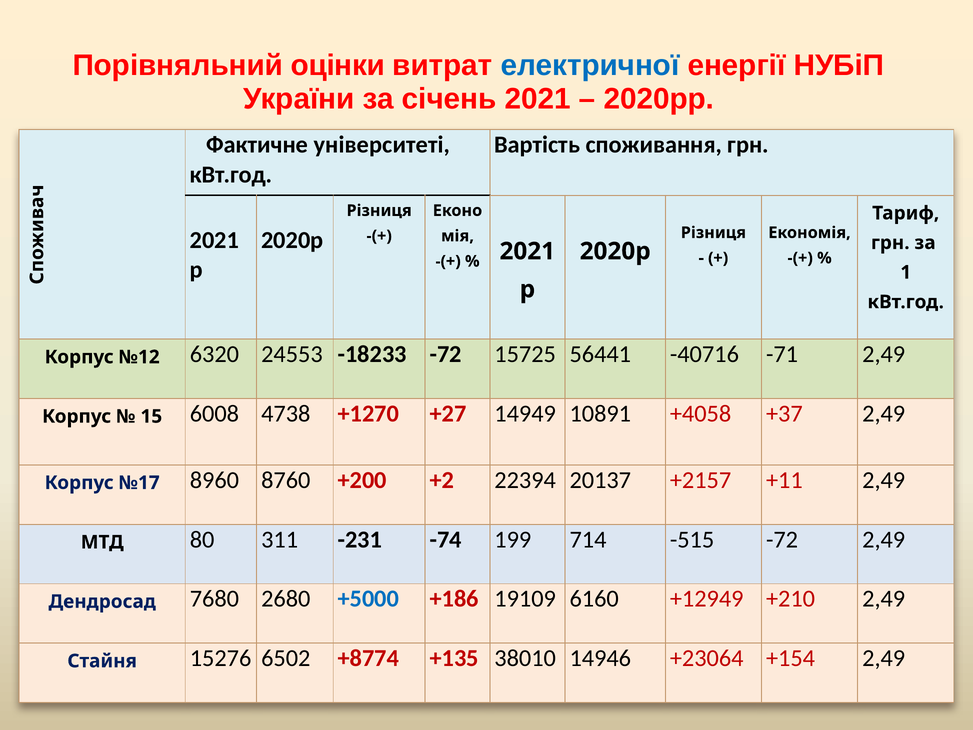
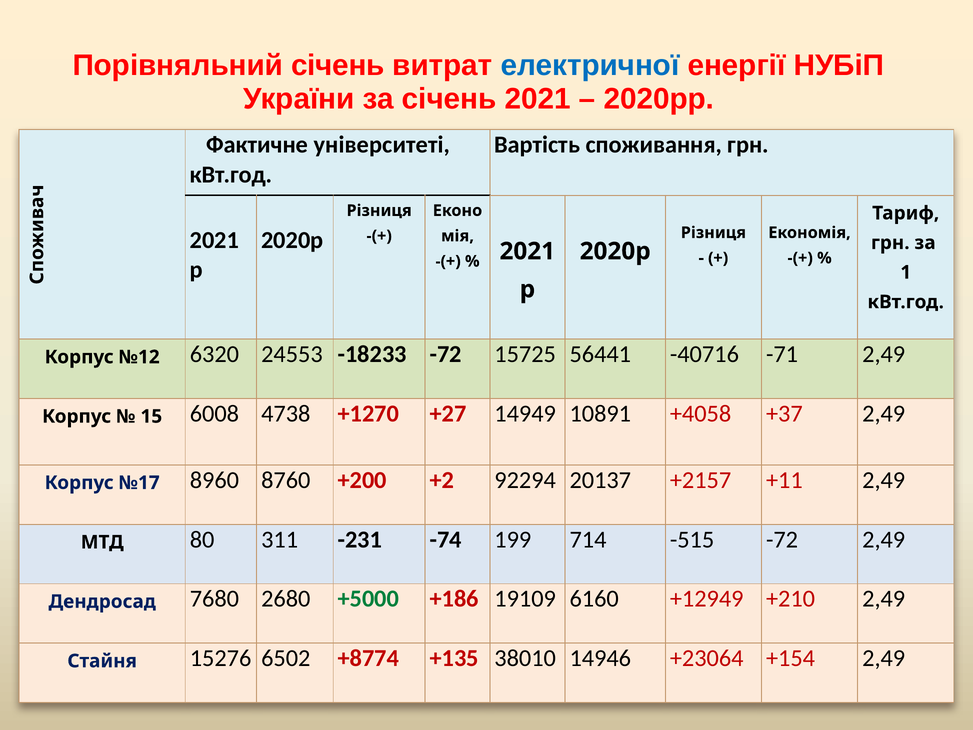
Порівняльний оцінки: оцінки -> січень (338, 66)
22394: 22394 -> 92294 (525, 480)
+5000 colour: blue -> green (368, 599)
